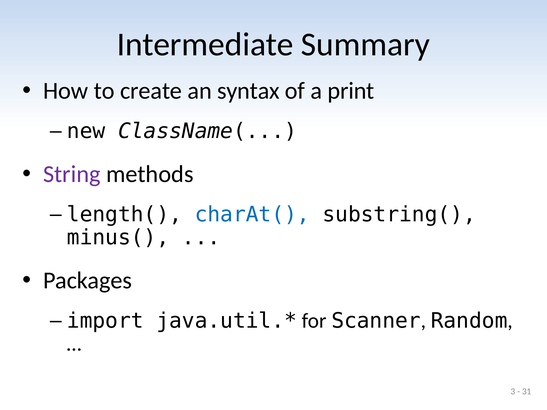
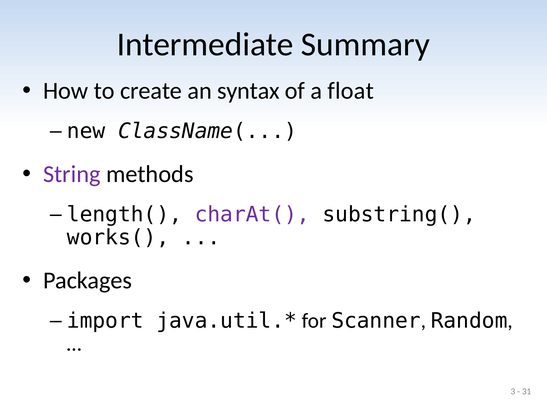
print: print -> float (351, 91)
charAt( colour: blue -> purple (252, 215)
minus(: minus( -> works( (118, 238)
